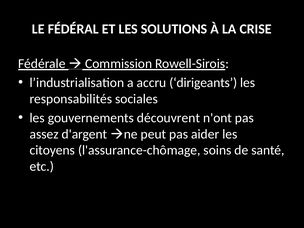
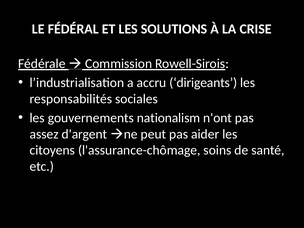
découvrent: découvrent -> nationalism (169, 118)
